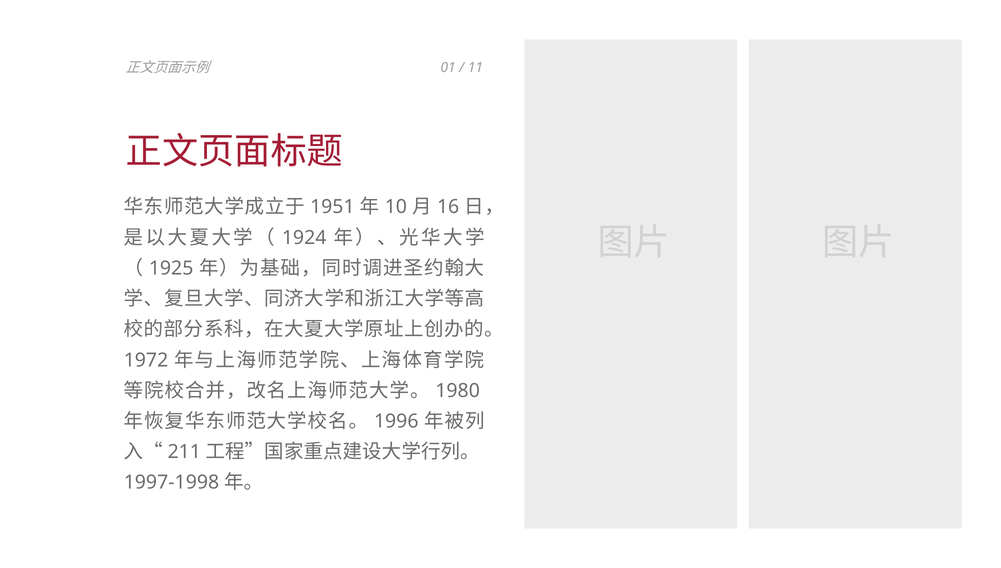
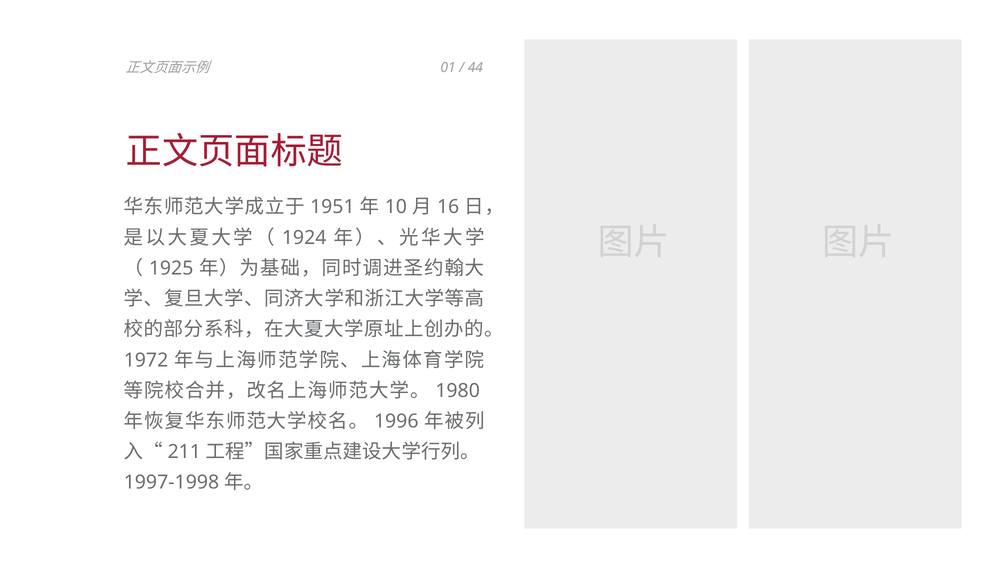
11: 11 -> 44 (475, 68)
